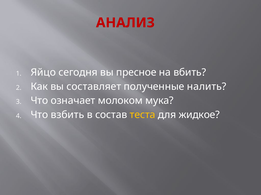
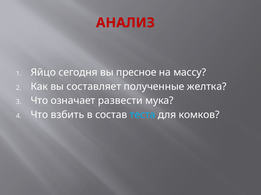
вбить: вбить -> массу (190, 73)
налить: налить -> желтка (207, 87)
молоком: молоком -> развести (120, 101)
теста colour: yellow -> light blue (143, 115)
жидкое: жидкое -> комков (199, 115)
